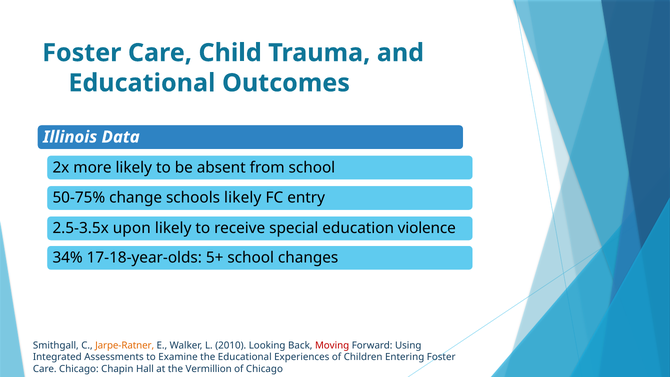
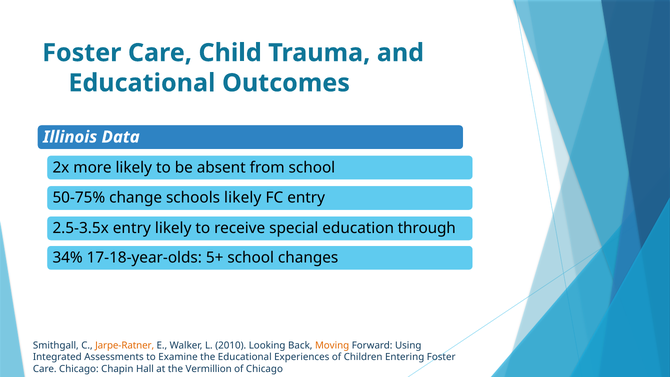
2.5-3.5x upon: upon -> entry (132, 228)
violence: violence -> through (427, 228)
Moving colour: red -> orange (332, 345)
